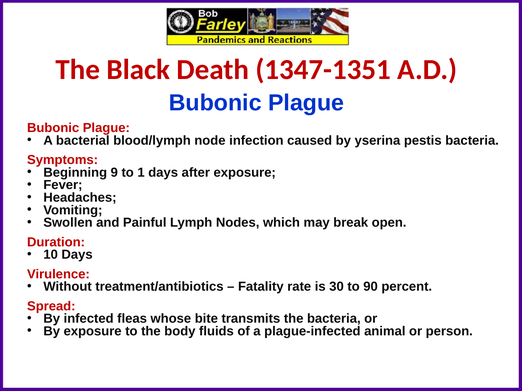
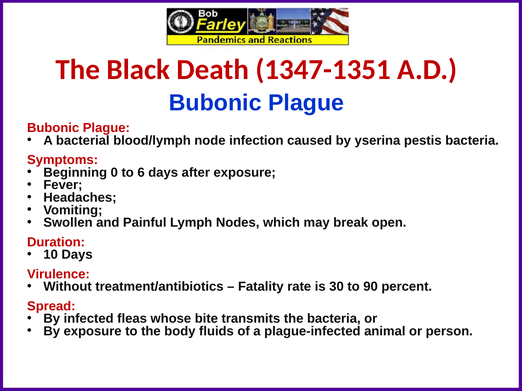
9: 9 -> 0 (114, 173)
1: 1 -> 6 (141, 173)
